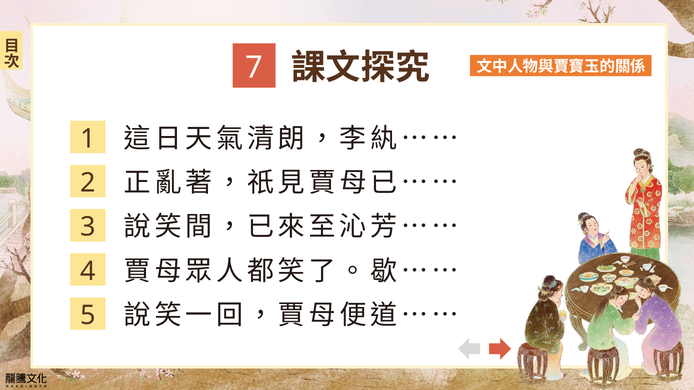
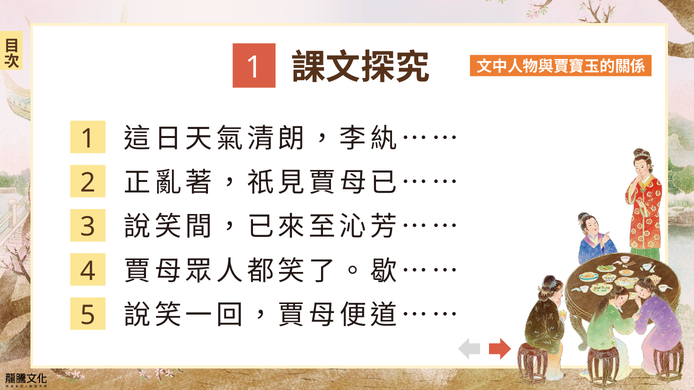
7: 7 -> 1 (254, 68)
